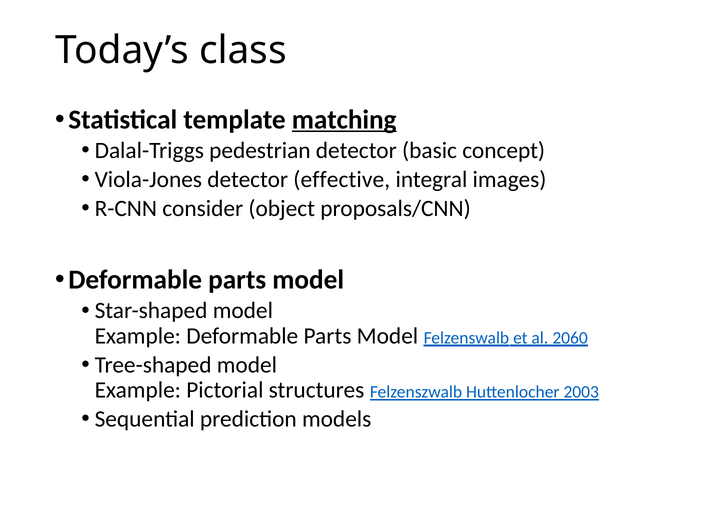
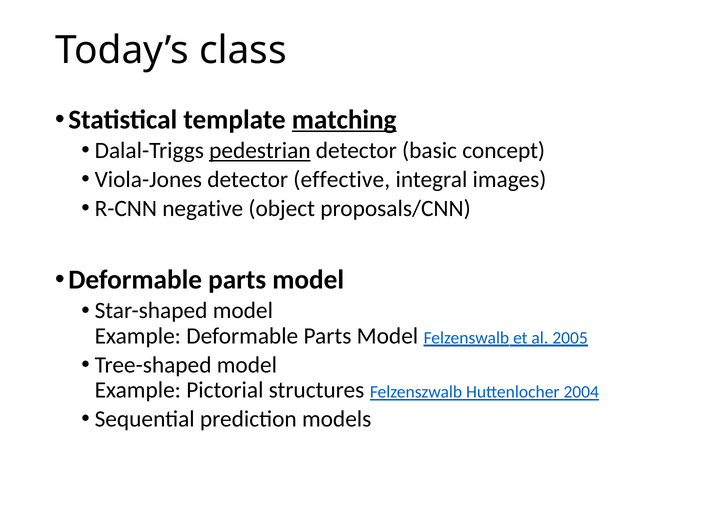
pedestrian underline: none -> present (260, 151)
consider: consider -> negative (203, 208)
2060: 2060 -> 2005 (570, 338)
2003: 2003 -> 2004 (581, 392)
